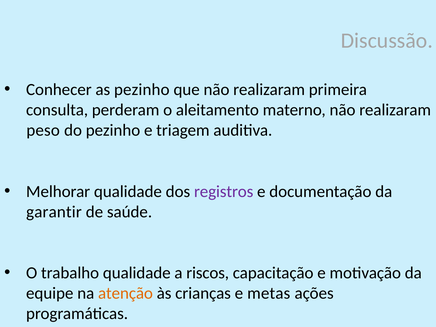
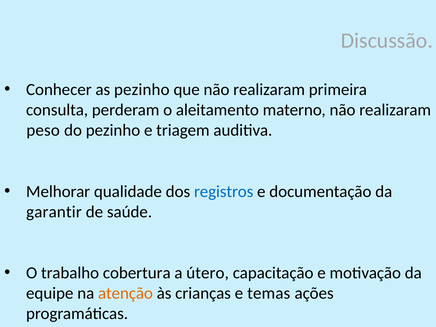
registros colour: purple -> blue (224, 191)
trabalho qualidade: qualidade -> cobertura (137, 273)
riscos: riscos -> útero (208, 273)
metas: metas -> temas (269, 293)
